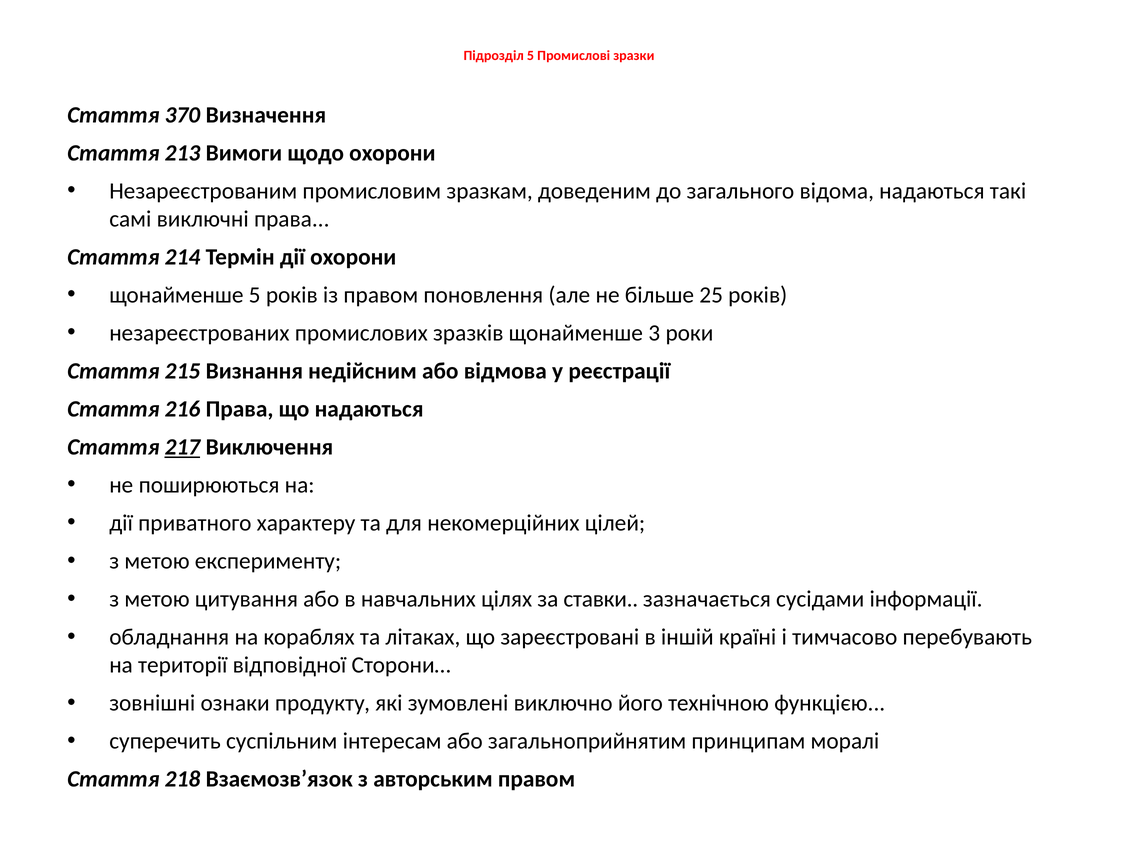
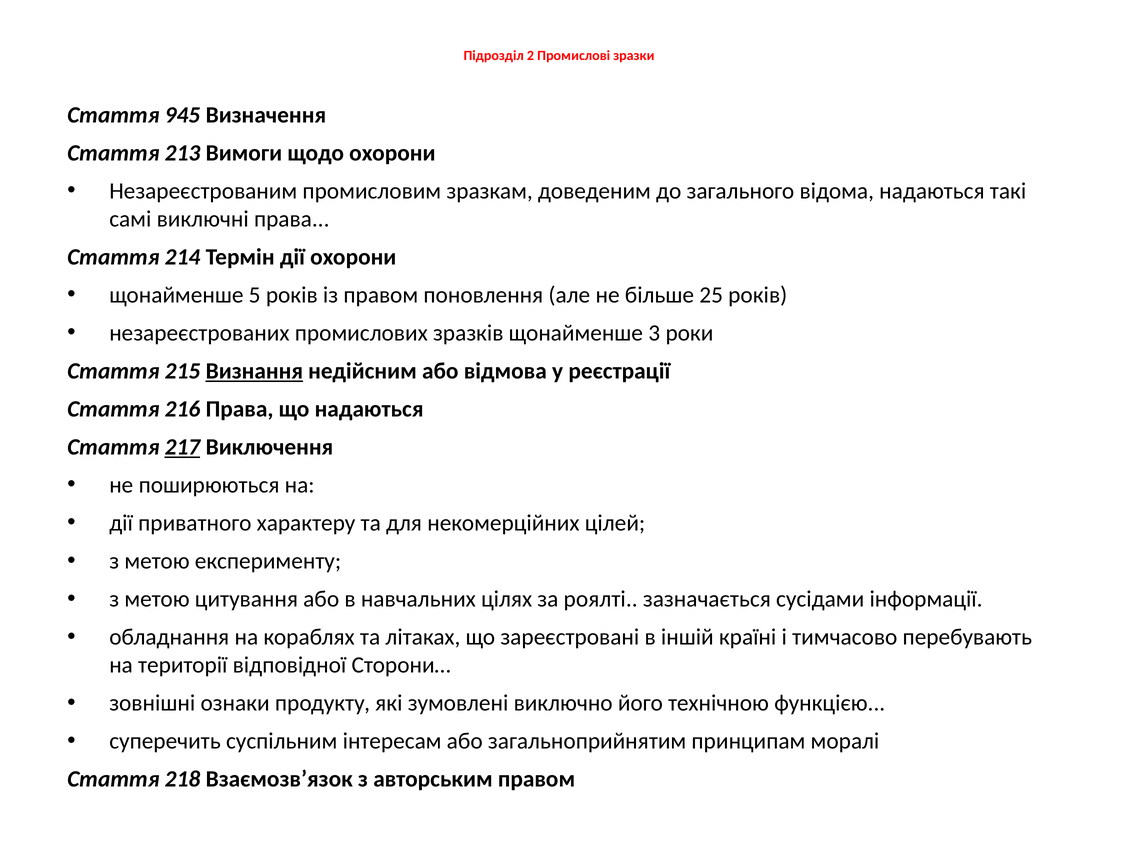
Підрозділ 5: 5 -> 2 (530, 56)
370: 370 -> 945 (182, 115)
Визнання underline: none -> present (254, 371)
ставки: ставки -> роялті (601, 599)
